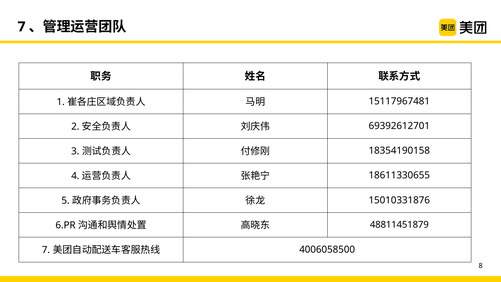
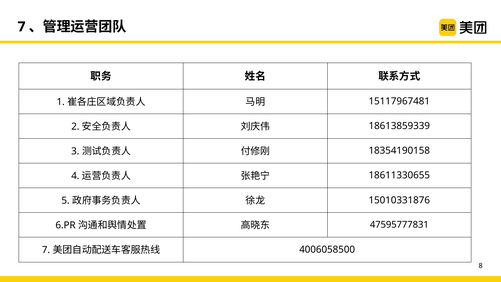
69392612701: 69392612701 -> 18613859339 (399, 126)
48811451879: 48811451879 -> 47595777831 (399, 225)
